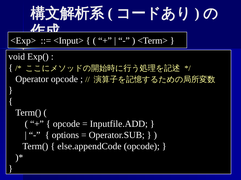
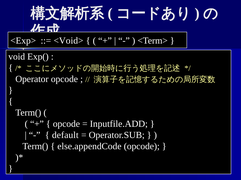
<Input>: <Input> -> <Void> (68, 41)
options: options -> default (65, 136)
